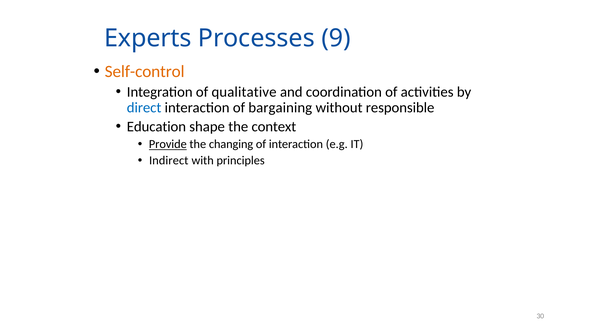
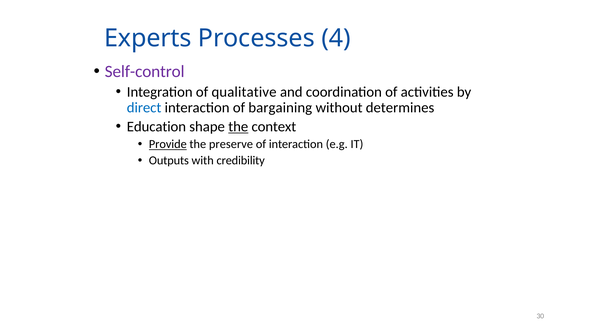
9: 9 -> 4 (336, 38)
Self-control colour: orange -> purple (145, 72)
responsible: responsible -> determines (400, 108)
the underline: none -> present (238, 127)
changing: changing -> preserve (231, 144)
Indirect: Indirect -> Outputs (169, 161)
principles: principles -> credibility (241, 161)
